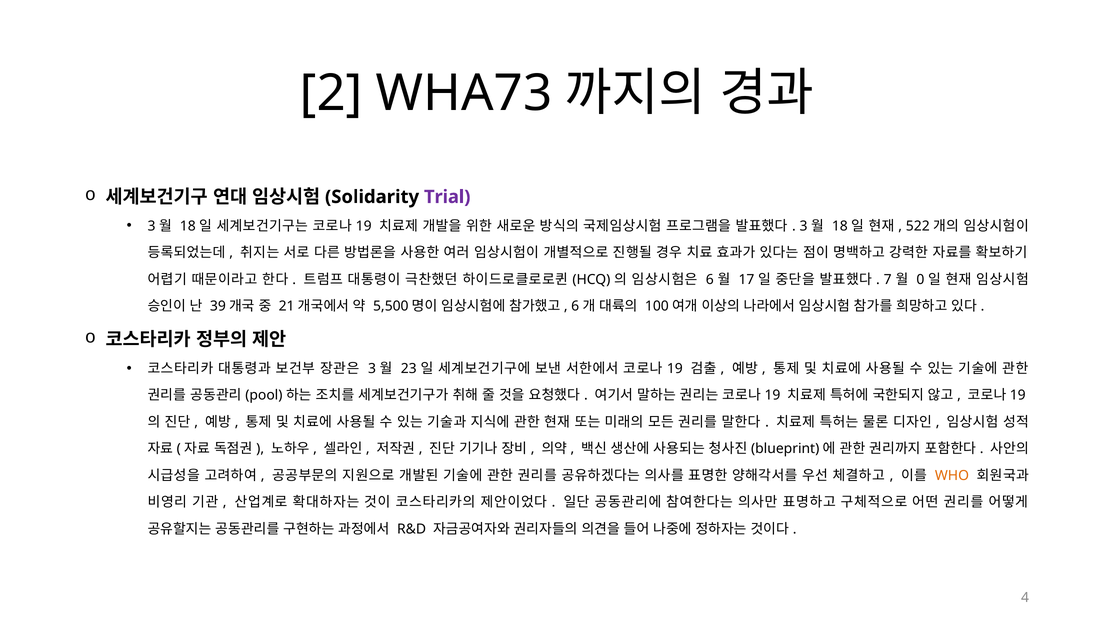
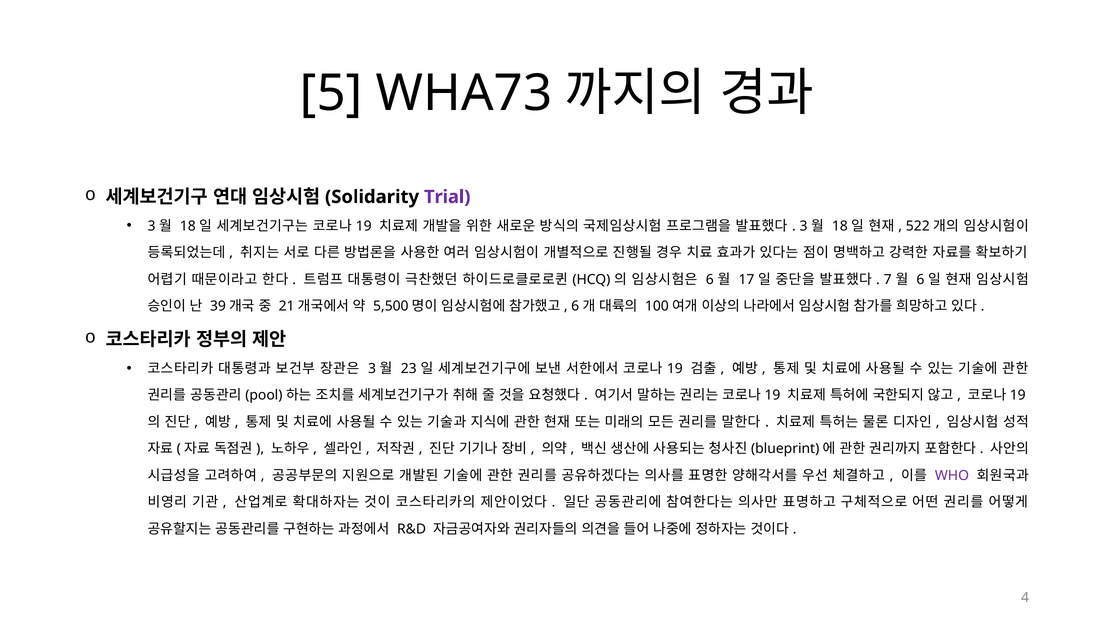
2: 2 -> 5 (331, 94)
0: 0 -> 6 (920, 279)
WHO colour: orange -> purple (952, 475)
